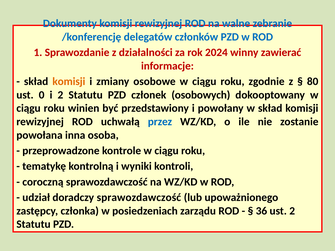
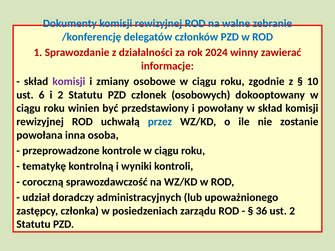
komisji colour: orange -> purple (69, 82)
80: 80 -> 10 (313, 82)
0: 0 -> 6 (42, 95)
doradczy sprawozdawczość: sprawozdawczość -> administracyjnych (139, 198)
